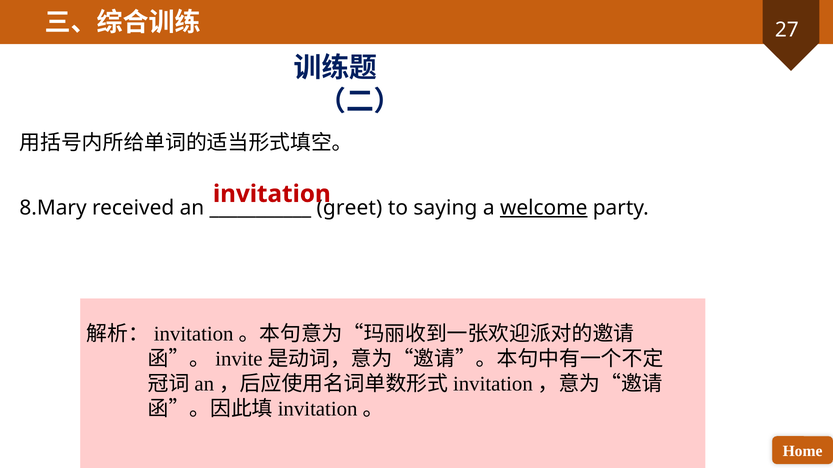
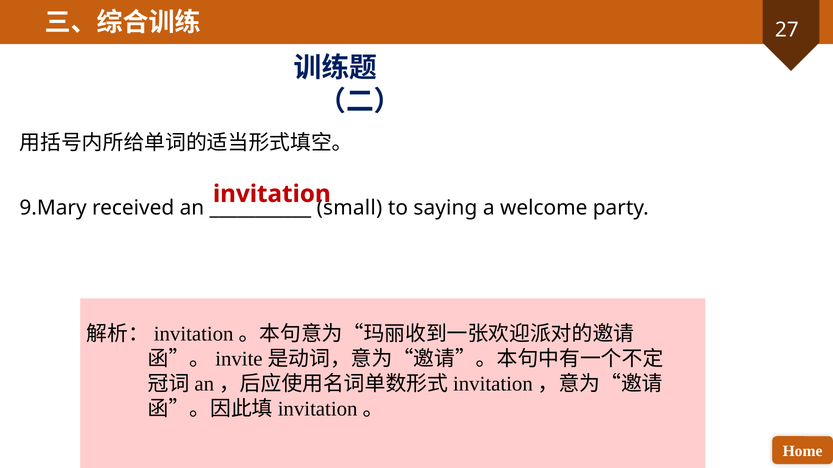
8.Mary: 8.Mary -> 9.Mary (53, 208)
greet: greet -> small (349, 208)
welcome underline: present -> none (544, 208)
